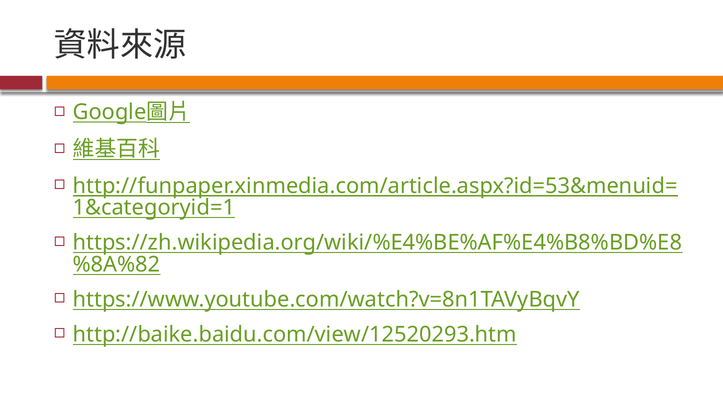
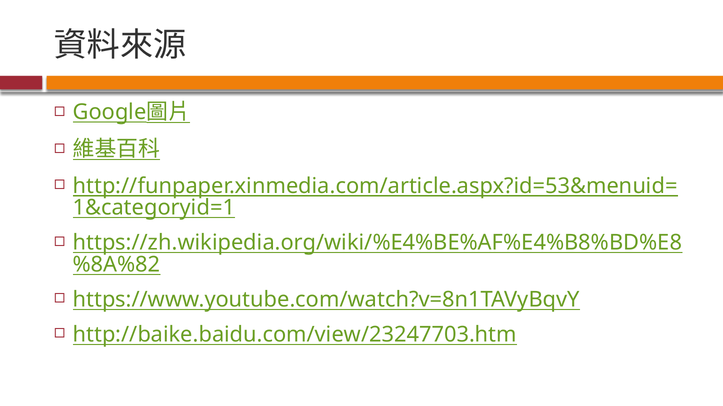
http://baike.baidu.com/view/12520293.htm: http://baike.baidu.com/view/12520293.htm -> http://baike.baidu.com/view/23247703.htm (295, 335)
